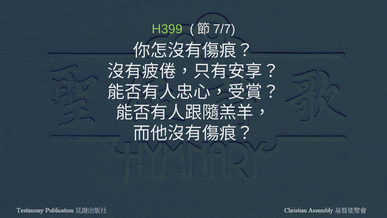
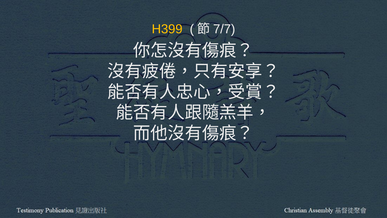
H399 colour: light green -> yellow (167, 29)
